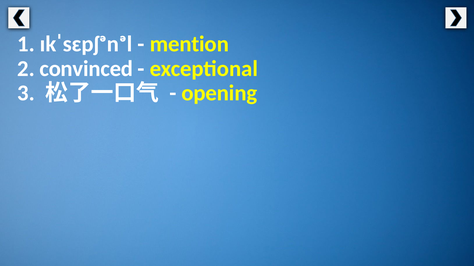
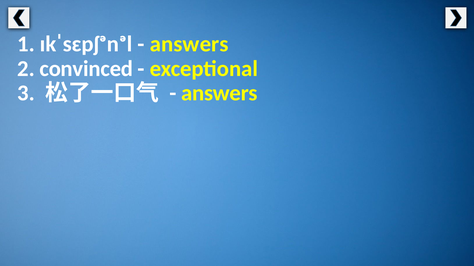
mention: mention -> answers (189, 44)
opening: opening -> answers (219, 93)
